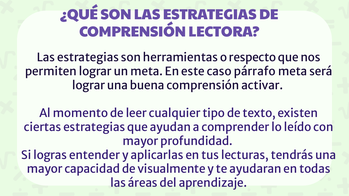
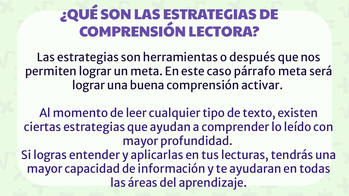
respecto: respecto -> después (252, 58)
visualmente: visualmente -> información (172, 169)
